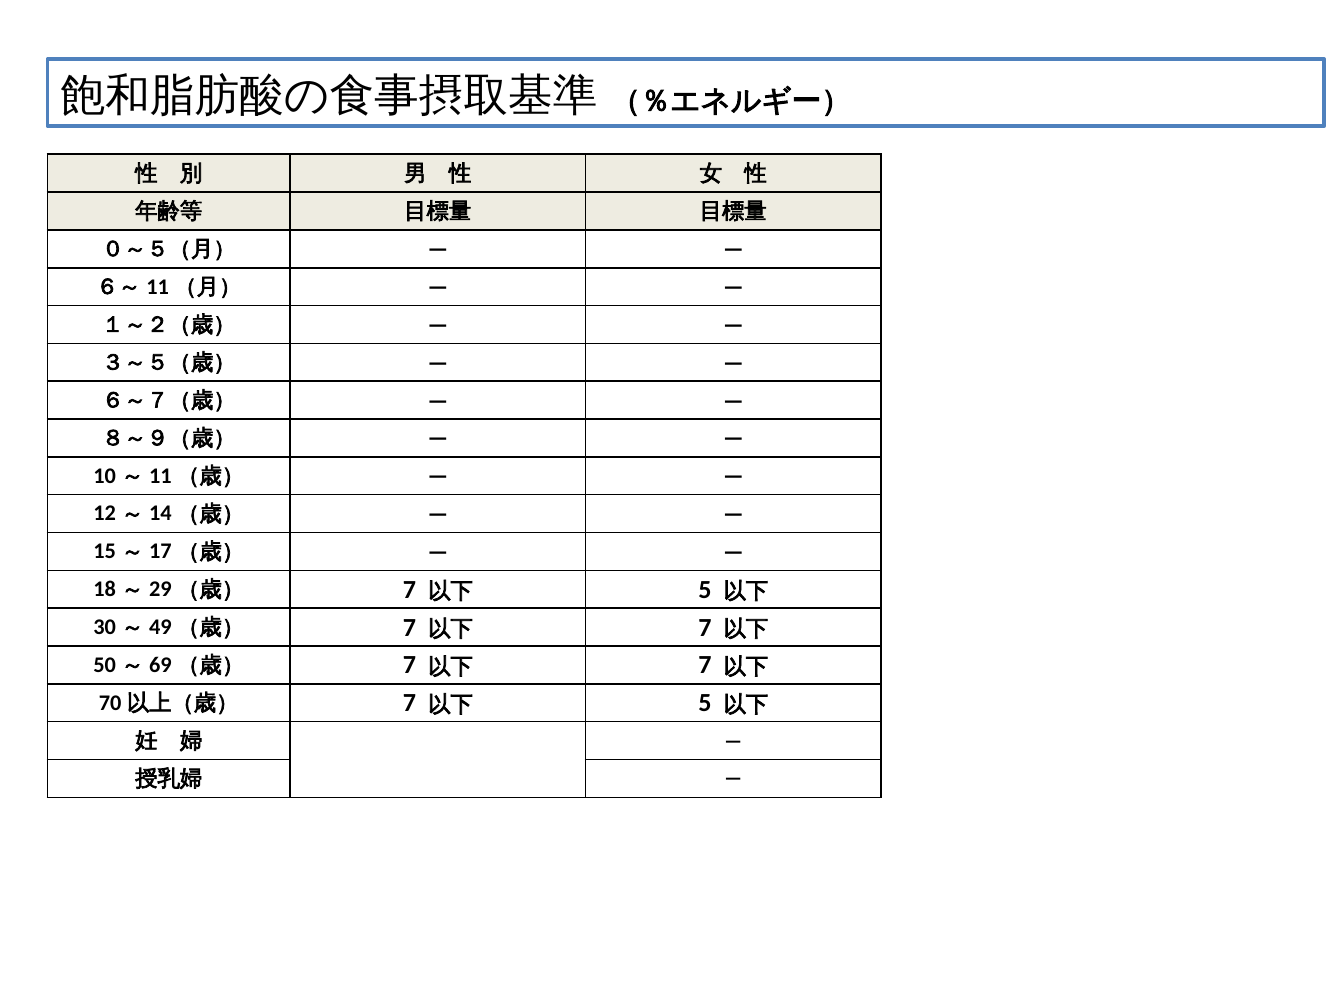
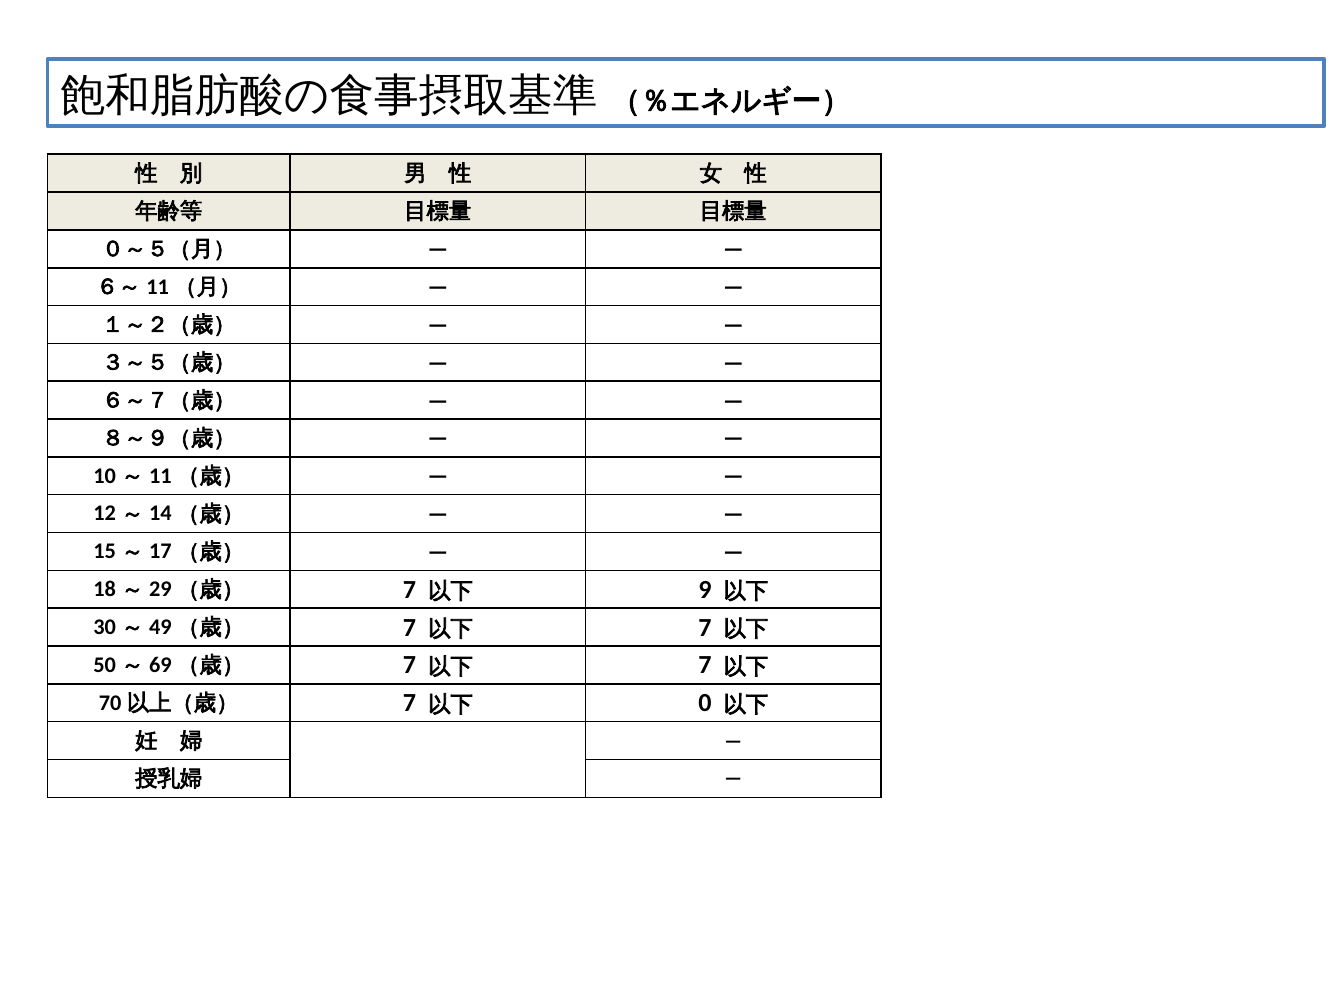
5: 5 -> 9 (705, 590)
5: 5 -> 0 (705, 703)
